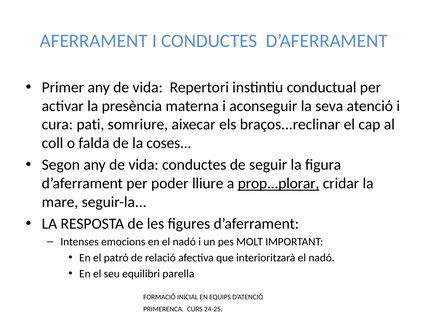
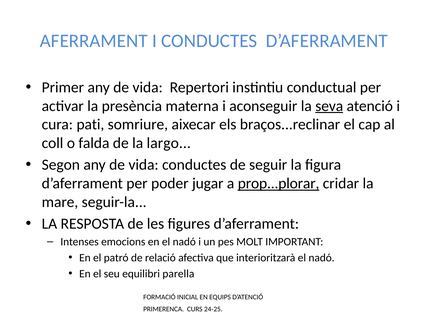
seva underline: none -> present (329, 106)
coses: coses -> largo (169, 143)
lliure: lliure -> jugar (208, 183)
